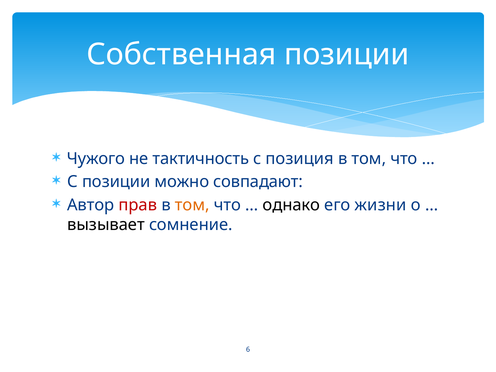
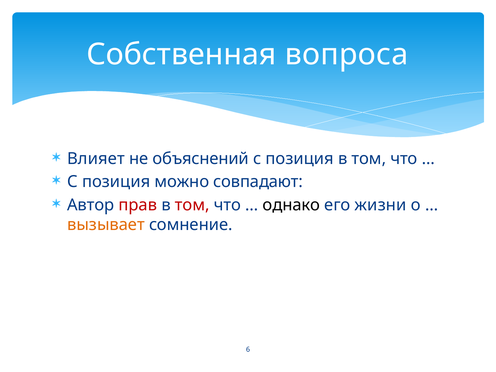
Собственная позиции: позиции -> вопроса (347, 54)
Чужого: Чужого -> Влияет (96, 159)
тактичность: тактичность -> объяснений (201, 159)
позиции: позиции -> позиция (116, 182)
том colour: orange -> red (192, 205)
вызывает colour: black -> orange (106, 225)
